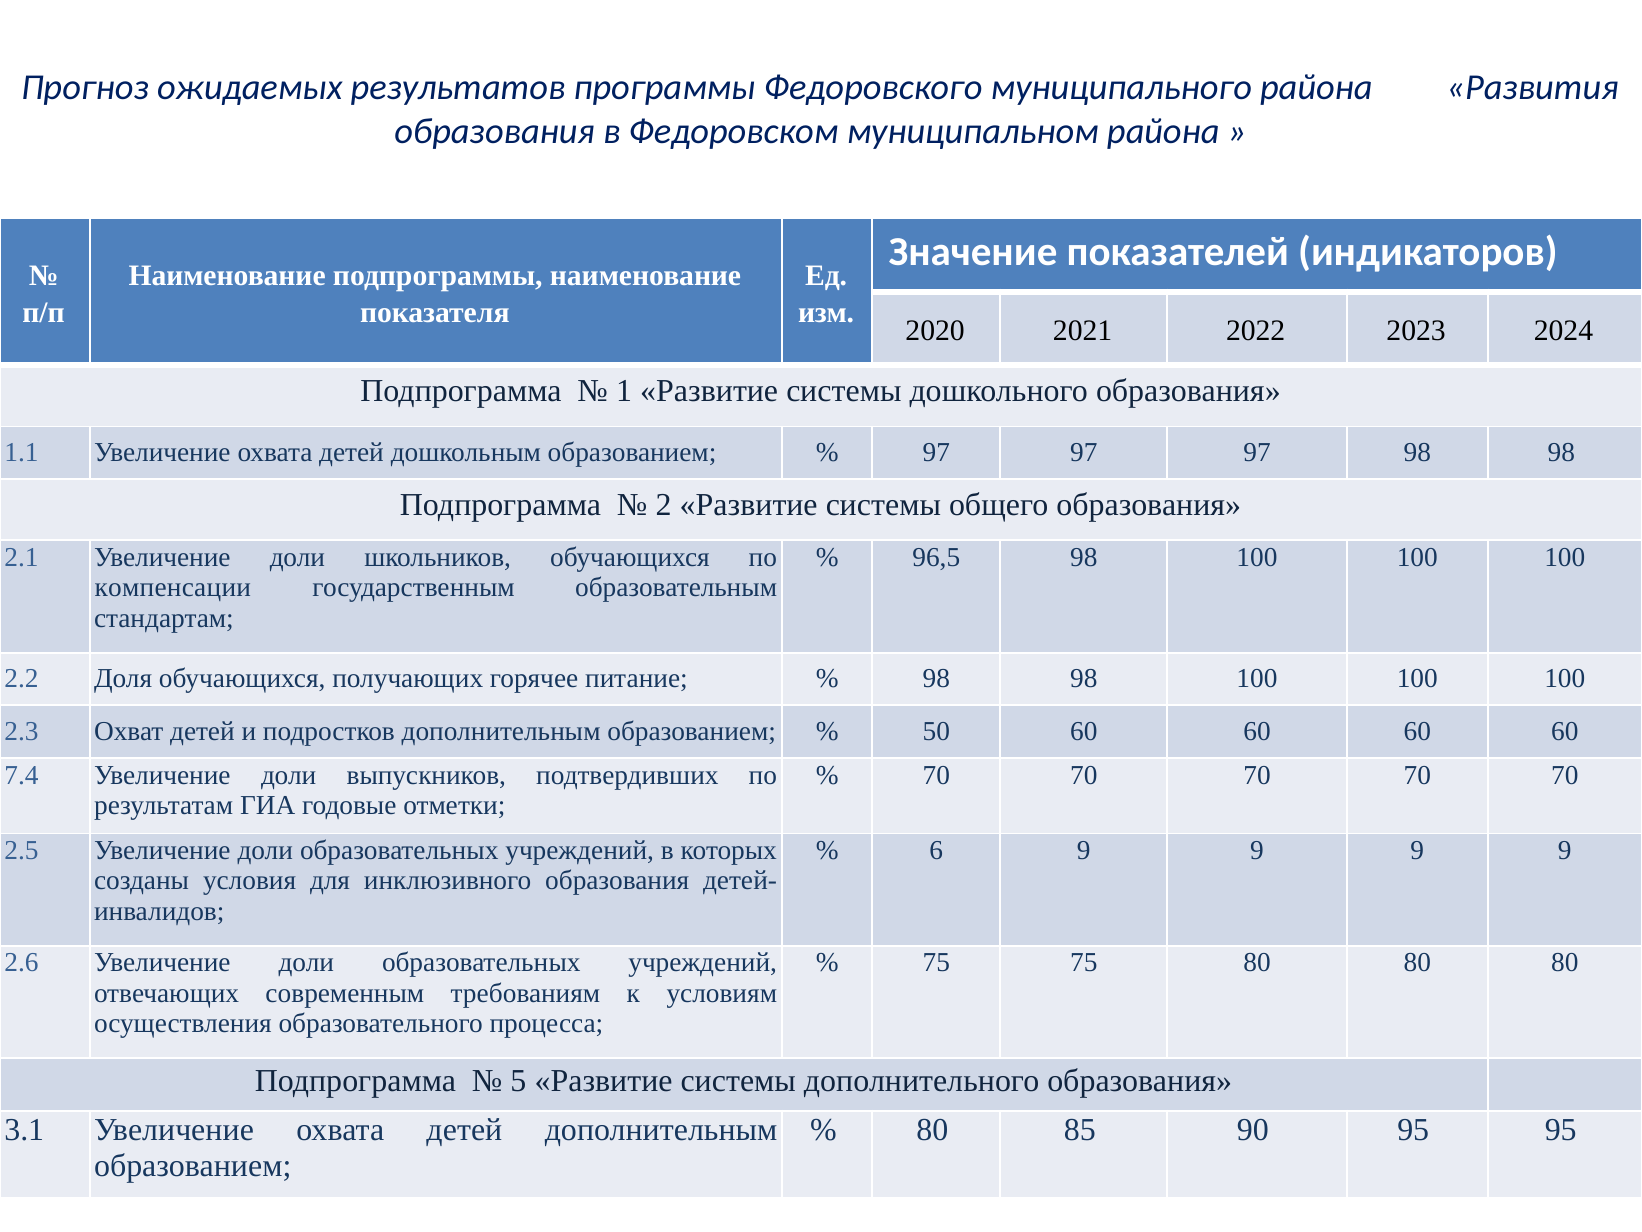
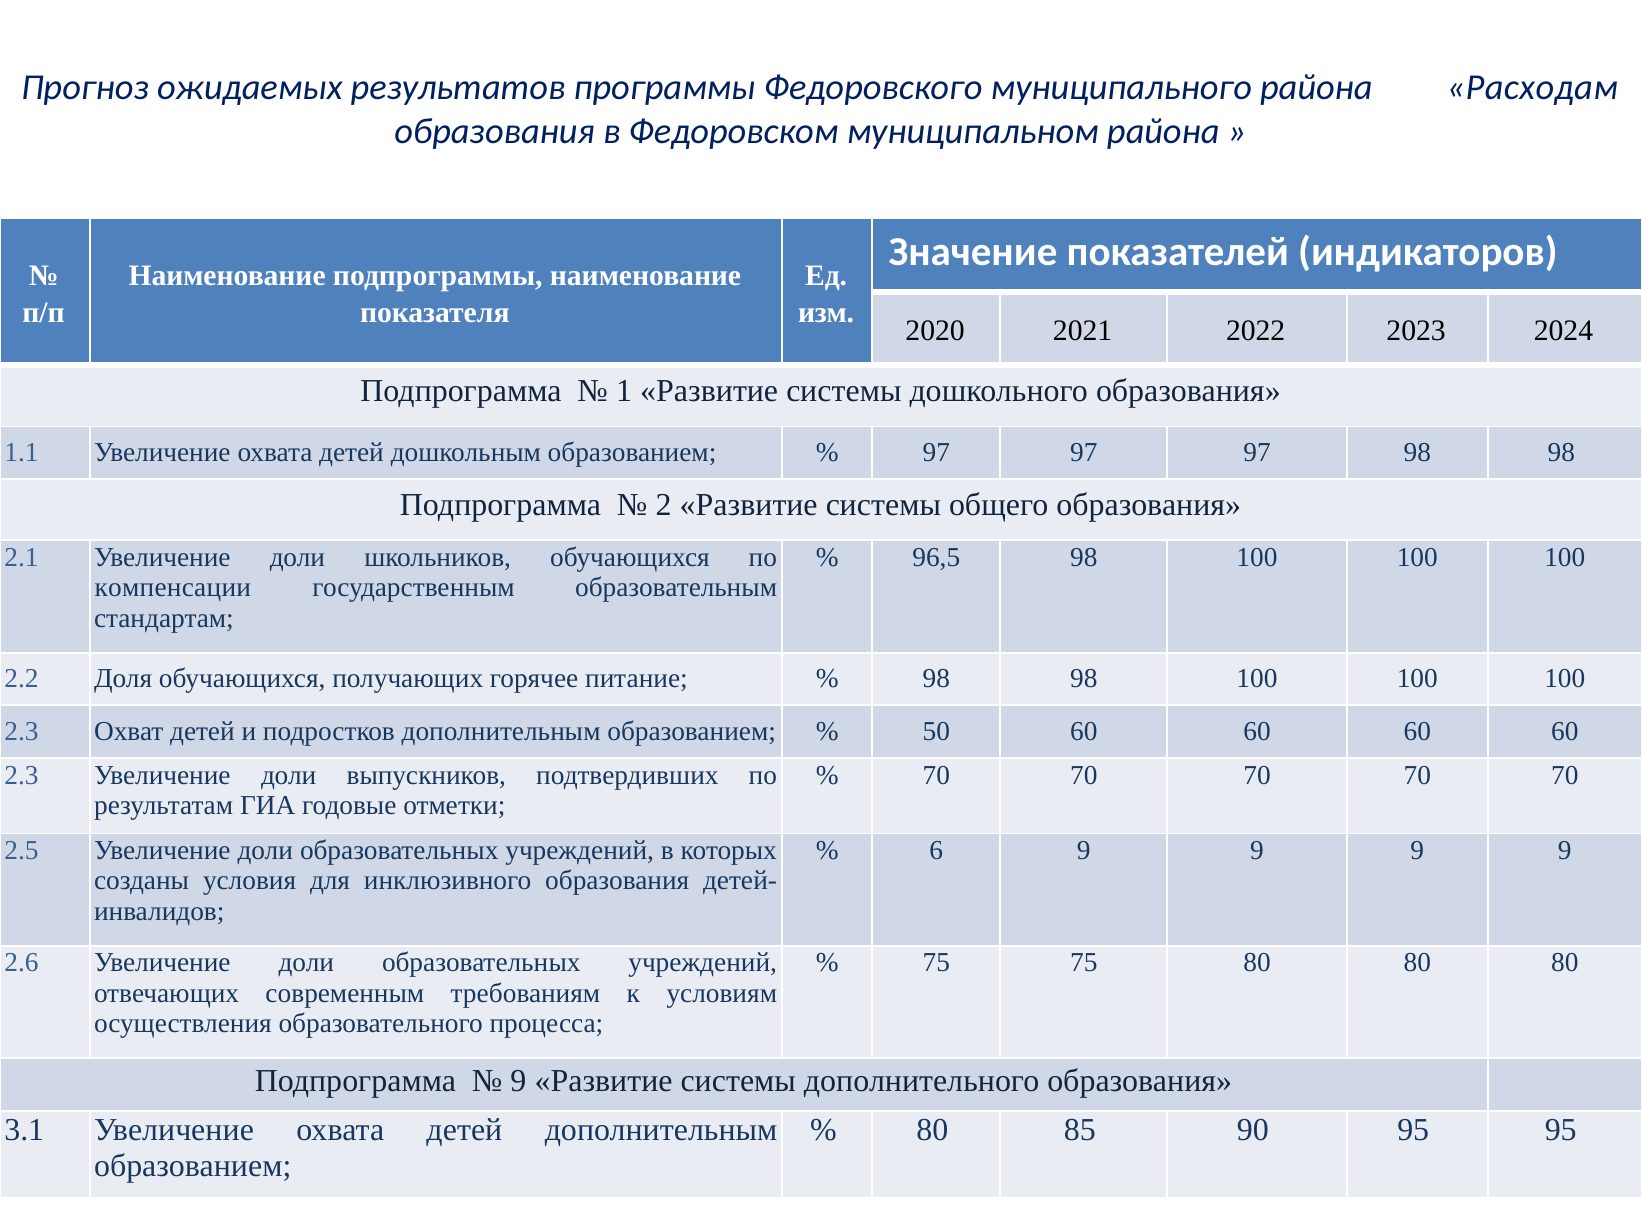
Развития: Развития -> Расходам (1532, 87)
7.4: 7.4 -> 2.3 (21, 775)
5: 5 -> 9 (518, 1081)
